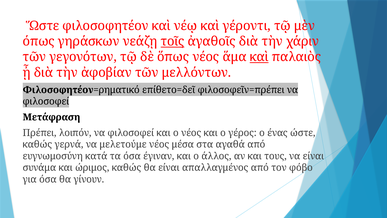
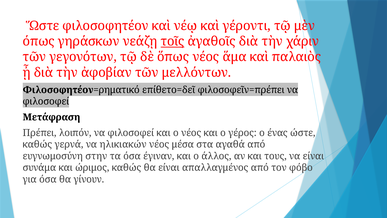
καὶ underline: present -> none (259, 57)
μελετούμε: μελετούμε -> ηλικιακών (123, 144)
κατά: κατά -> στην (96, 156)
